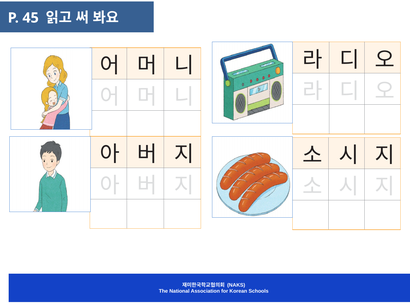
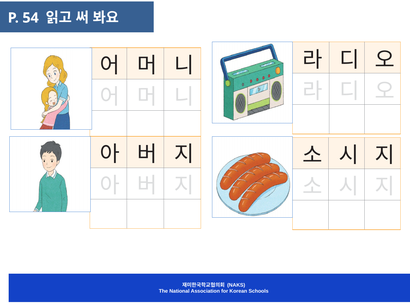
45: 45 -> 54 (31, 18)
